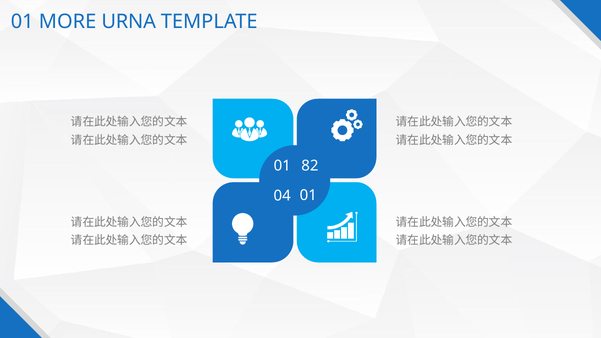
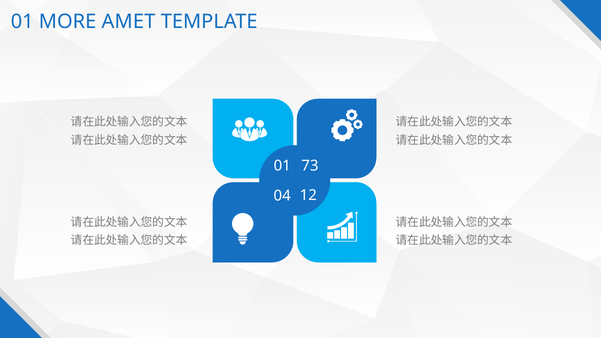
URNA: URNA -> AMET (128, 22)
82: 82 -> 73 (310, 166)
04 01: 01 -> 12 (308, 195)
